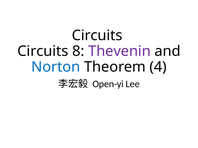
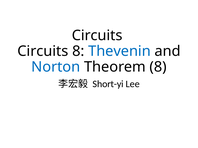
Thevenin colour: purple -> blue (119, 51)
Theorem 4: 4 -> 8 (158, 67)
Open-yi: Open-yi -> Short-yi (108, 84)
